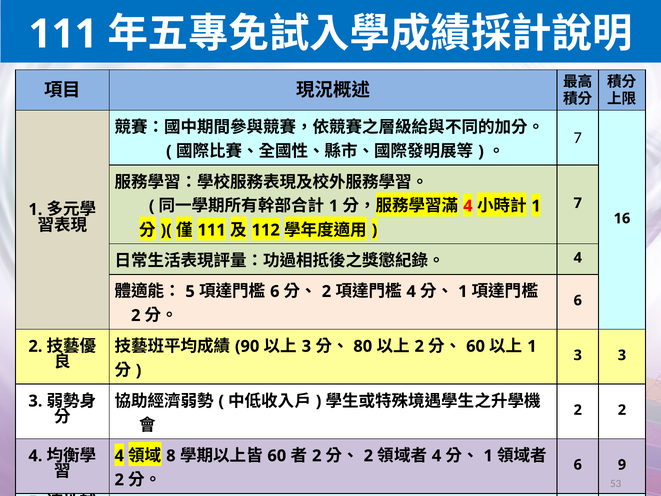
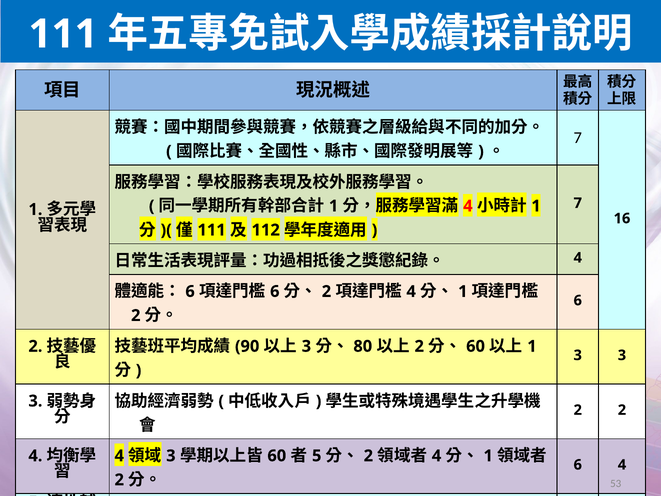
5: 5 -> 6 (190, 291)
8: 8 -> 3 (171, 456)
2: 2 -> 5 (317, 456)
6 9: 9 -> 4 (622, 465)
